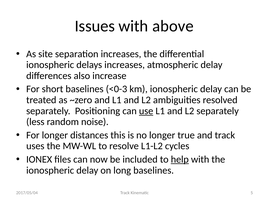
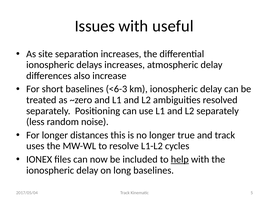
above: above -> useful (173, 26)
<0-3: <0-3 -> <6-3 (116, 89)
use underline: present -> none (146, 111)
